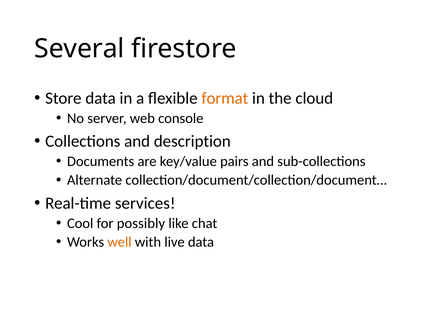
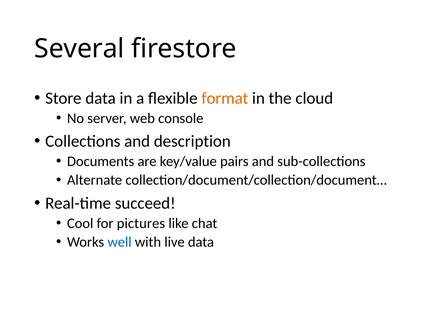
services: services -> succeed (145, 203)
possibly: possibly -> pictures (141, 223)
well colour: orange -> blue (120, 242)
